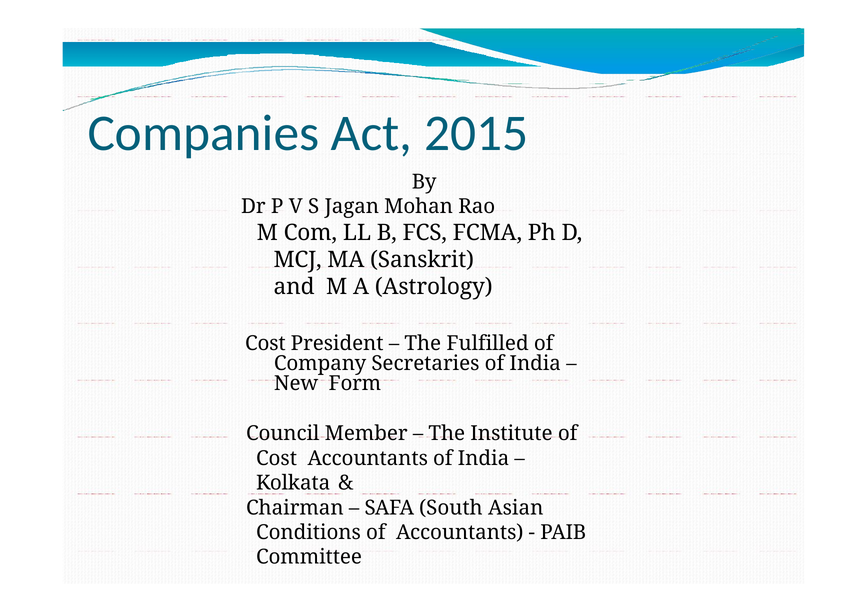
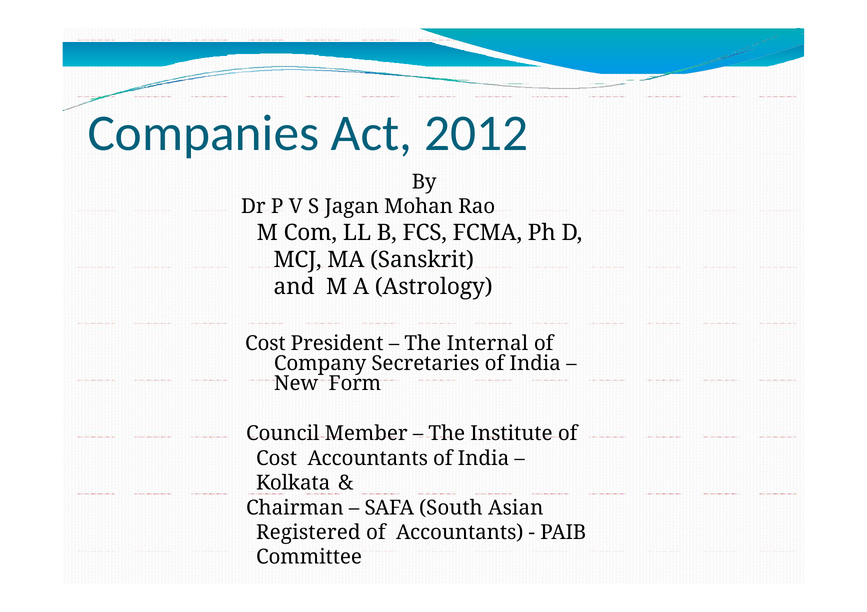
2015: 2015 -> 2012 (476, 134)
Fulfilled: Fulfilled -> Internal (487, 344)
Conditions: Conditions -> Registered (308, 533)
